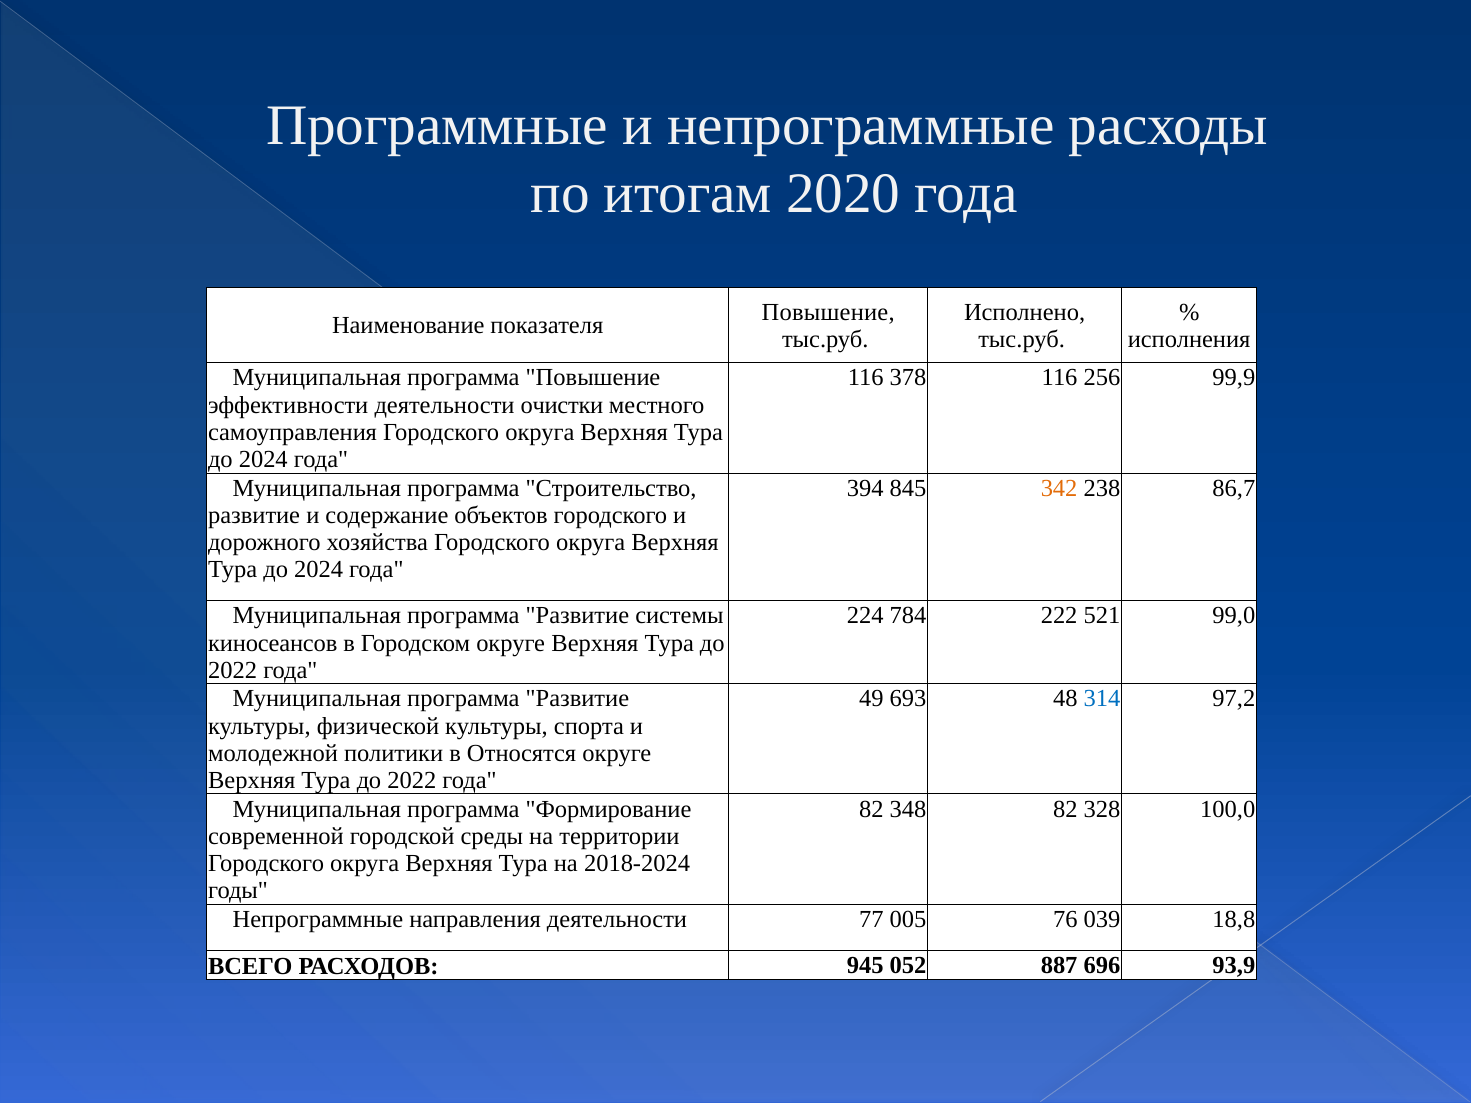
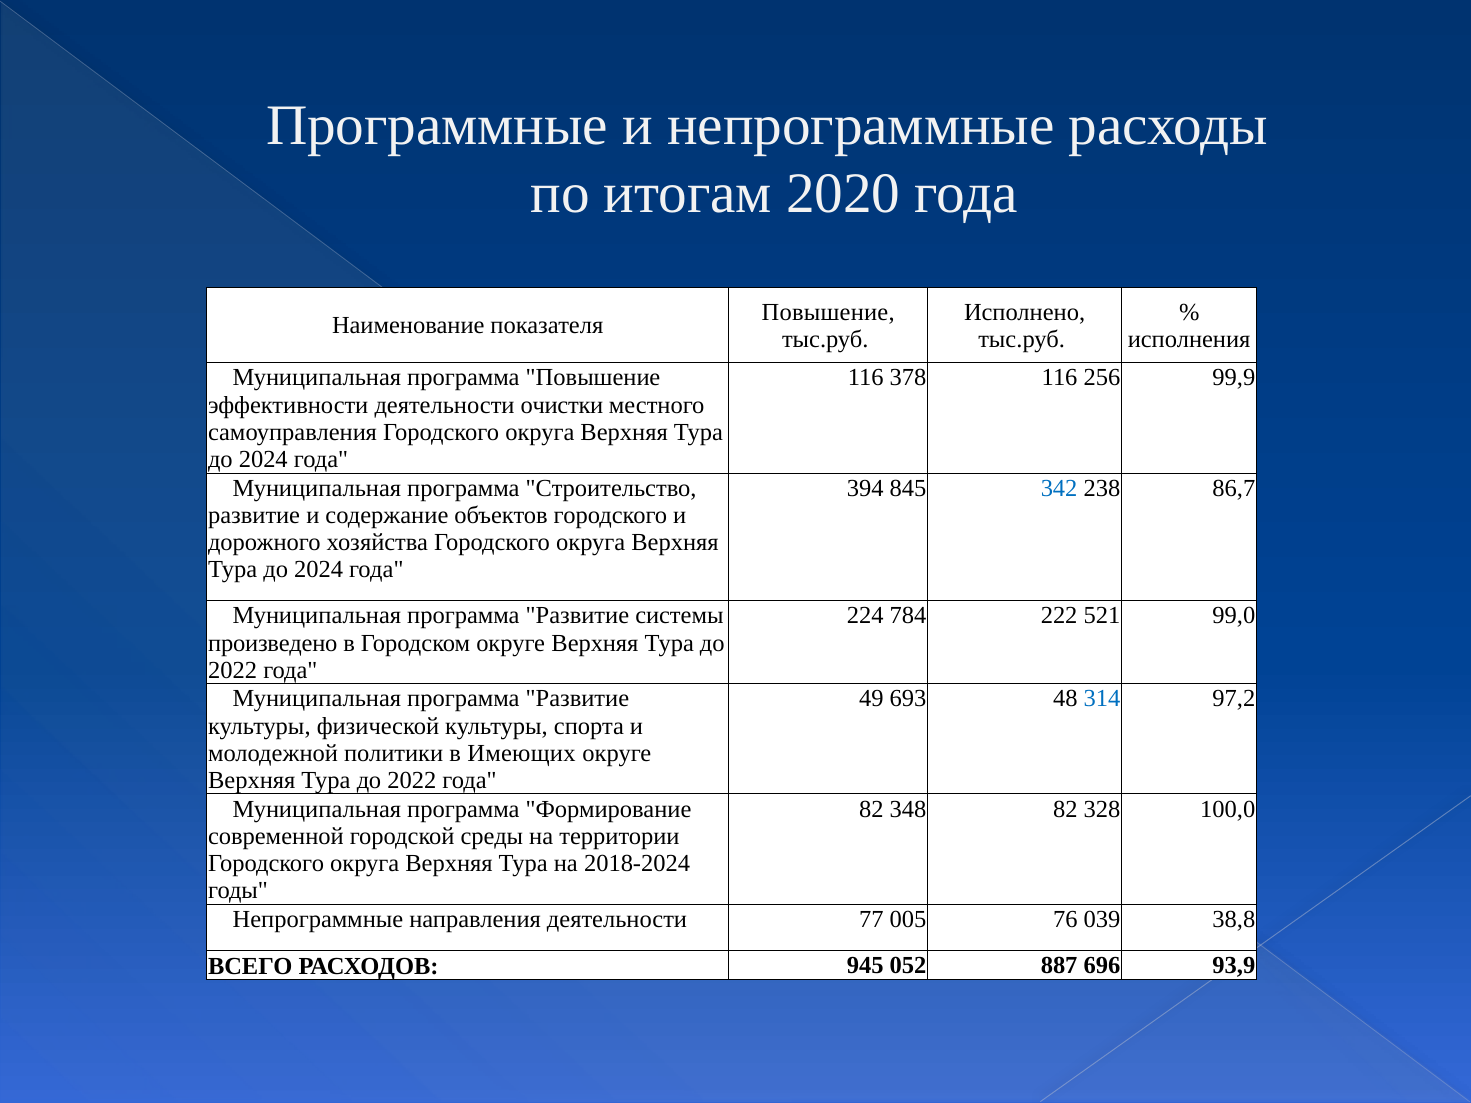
342 colour: orange -> blue (1059, 488)
киносеансов: киносеансов -> произведено (273, 643)
Относятся: Относятся -> Имеющих (521, 753)
18,8: 18,8 -> 38,8 (1234, 919)
